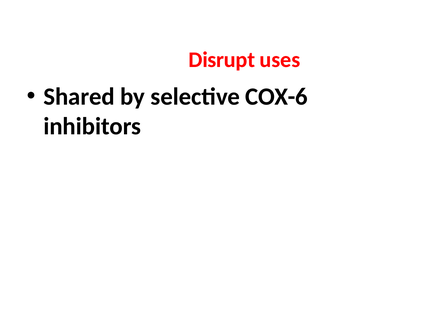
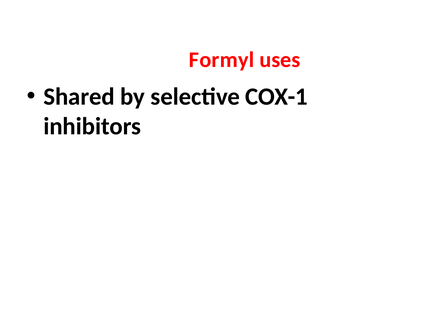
Disrupt: Disrupt -> Formyl (222, 60)
COX-6: COX-6 -> COX-1 (276, 97)
